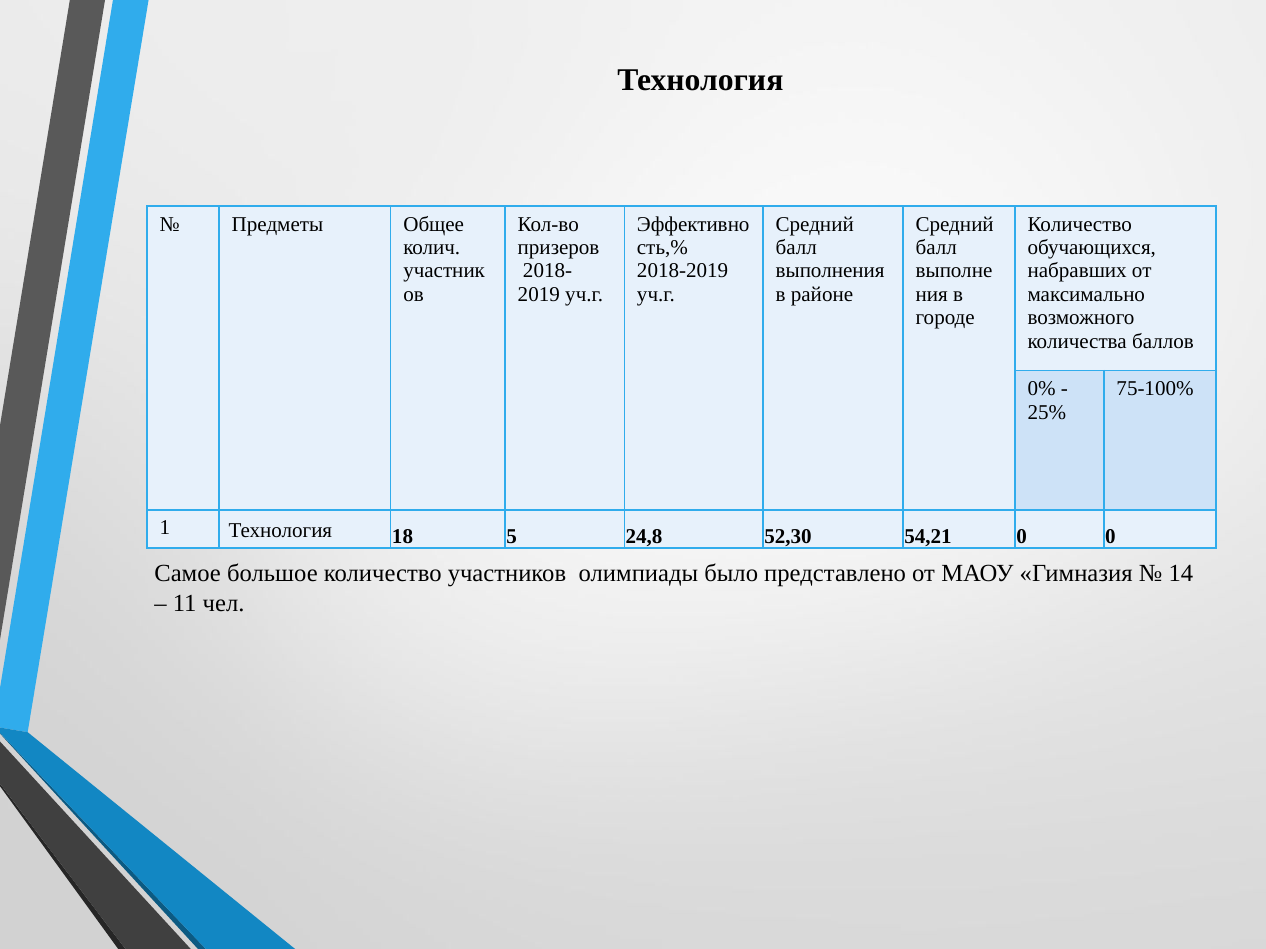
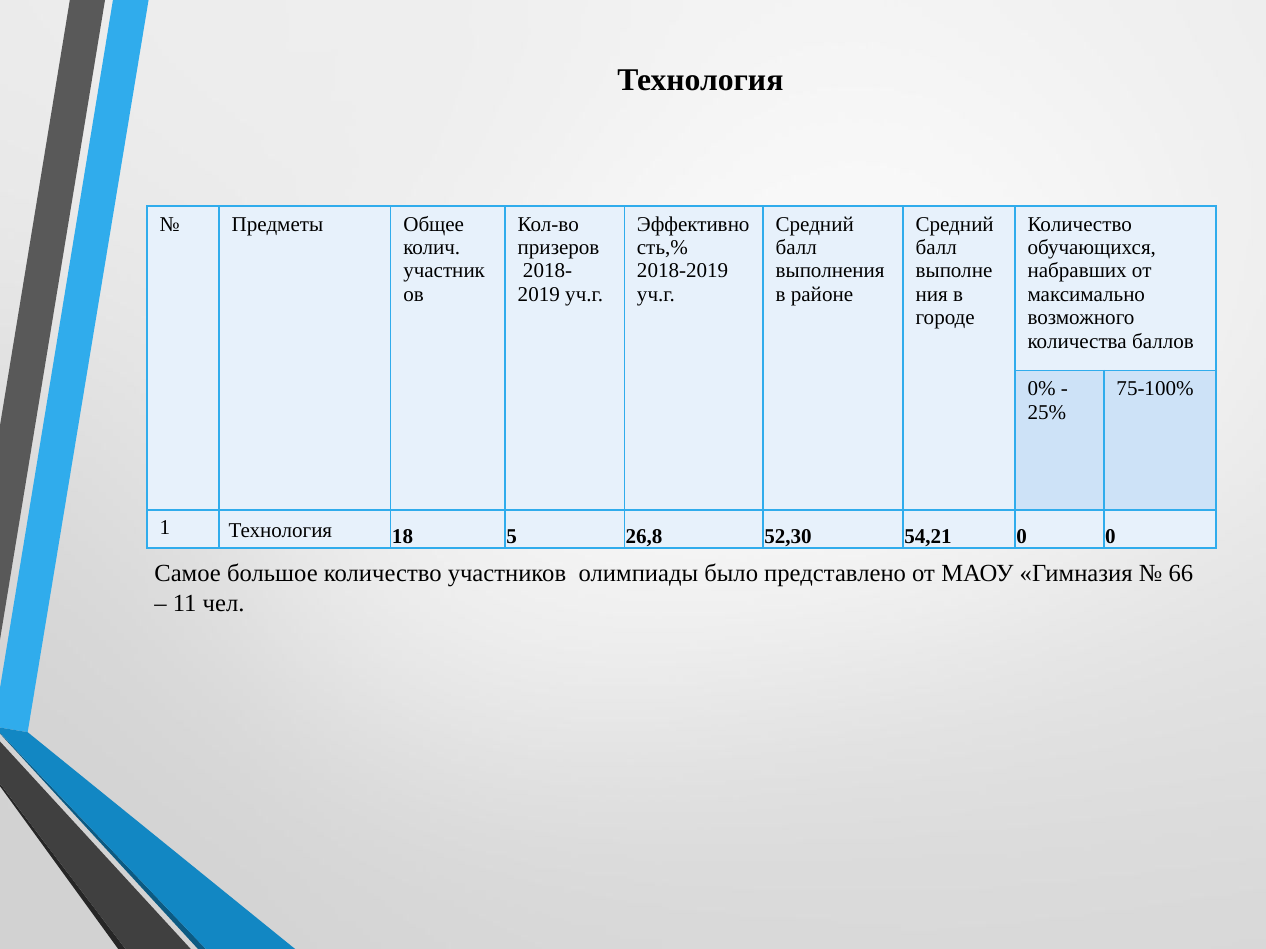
24,8: 24,8 -> 26,8 (644, 537)
14: 14 -> 66 (1181, 574)
